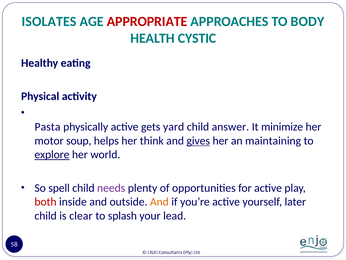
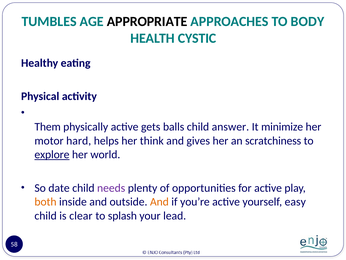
ISOLATES: ISOLATES -> TUMBLES (49, 21)
APPROPRIATE colour: red -> black (147, 21)
Pasta: Pasta -> Them (48, 127)
yard: yard -> balls (174, 127)
soup: soup -> hard (79, 140)
gives underline: present -> none (198, 140)
maintaining: maintaining -> scratchiness (273, 140)
spell: spell -> date (59, 188)
both colour: red -> orange (46, 201)
later: later -> easy (295, 201)
